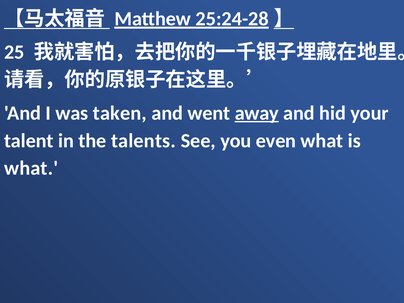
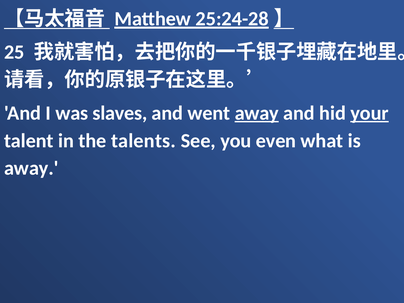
taken: taken -> slaves (120, 113)
your underline: none -> present (370, 113)
what: what -> away (31, 168)
